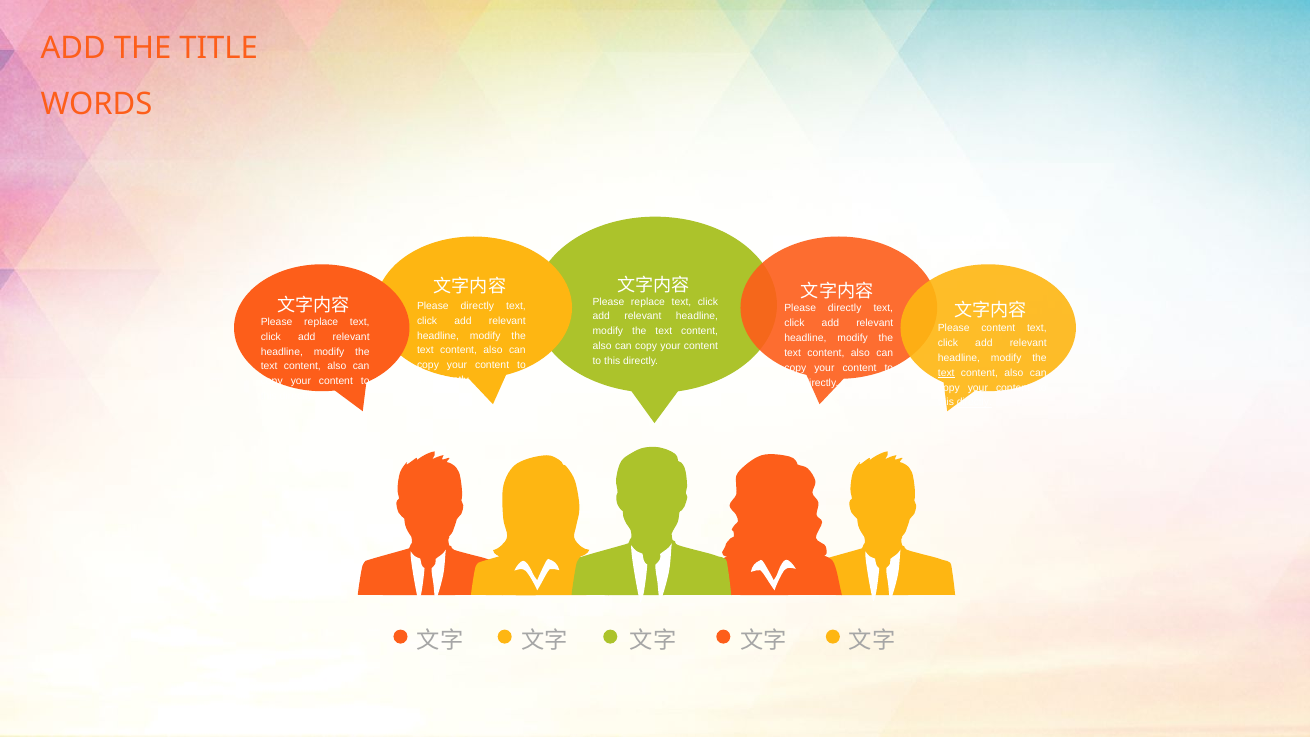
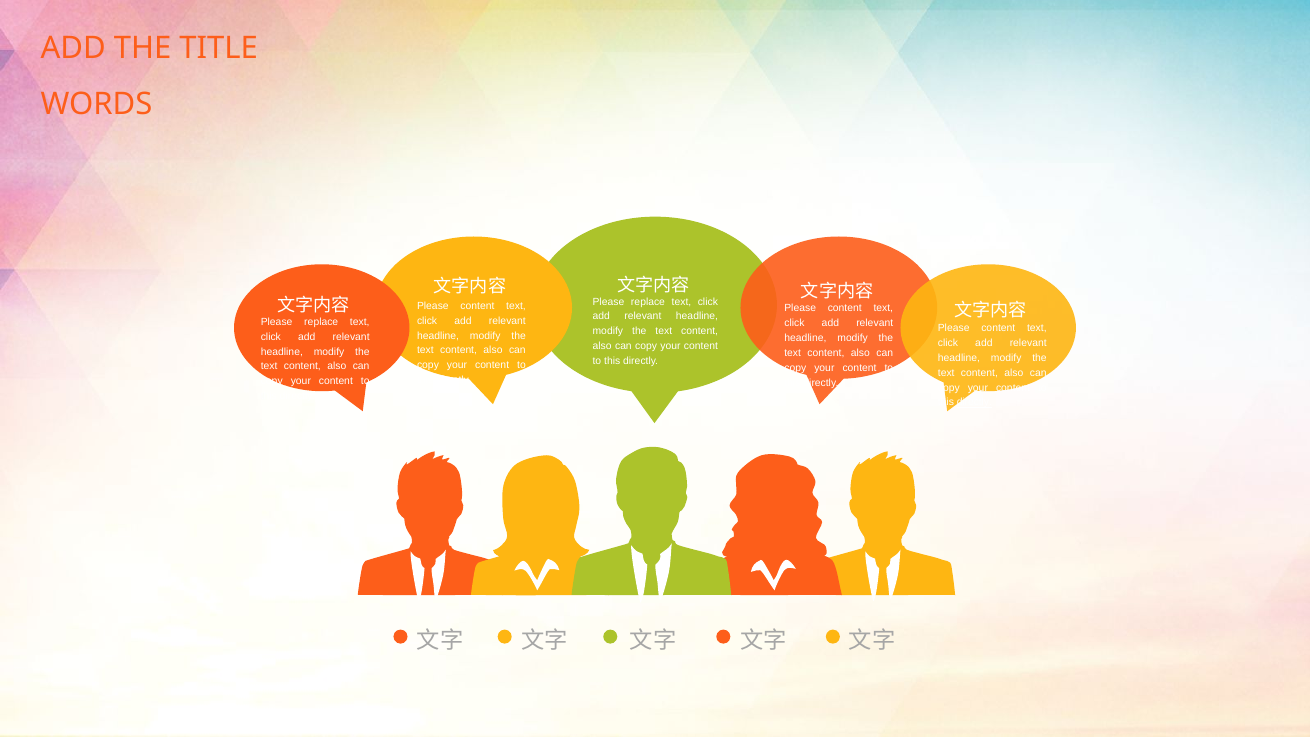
directly: directly -> content (477, 306)
directly: directly -> content (845, 308)
text underline: present -> none (946, 373)
